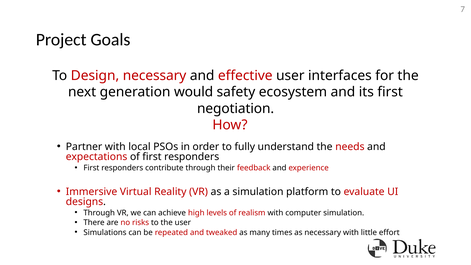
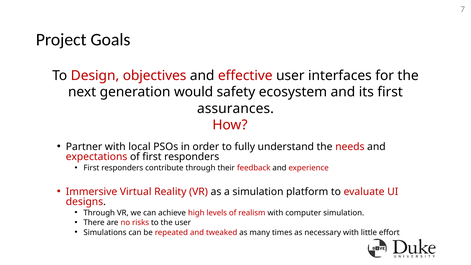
Design necessary: necessary -> objectives (155, 76)
negotiation: negotiation -> assurances (235, 109)
